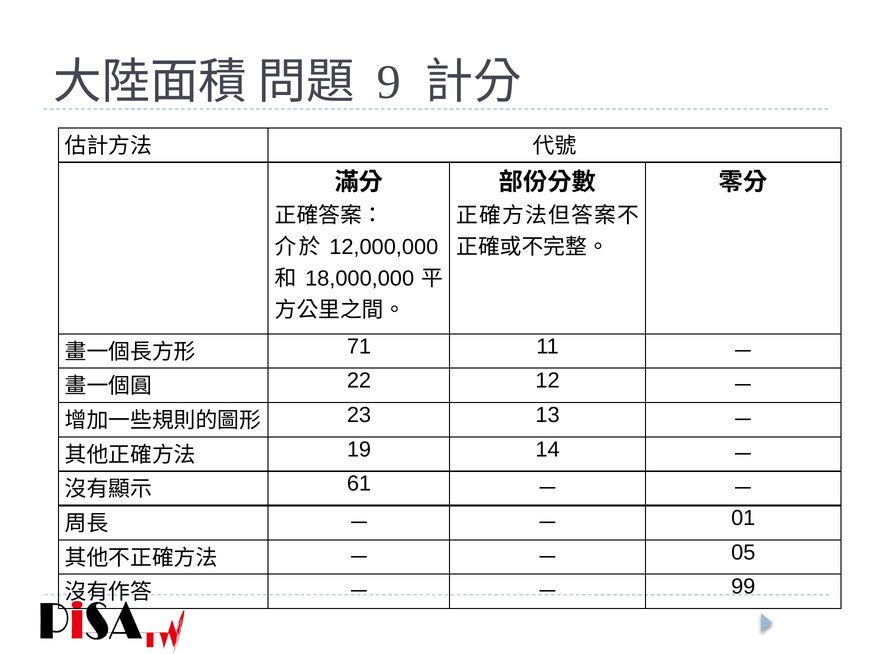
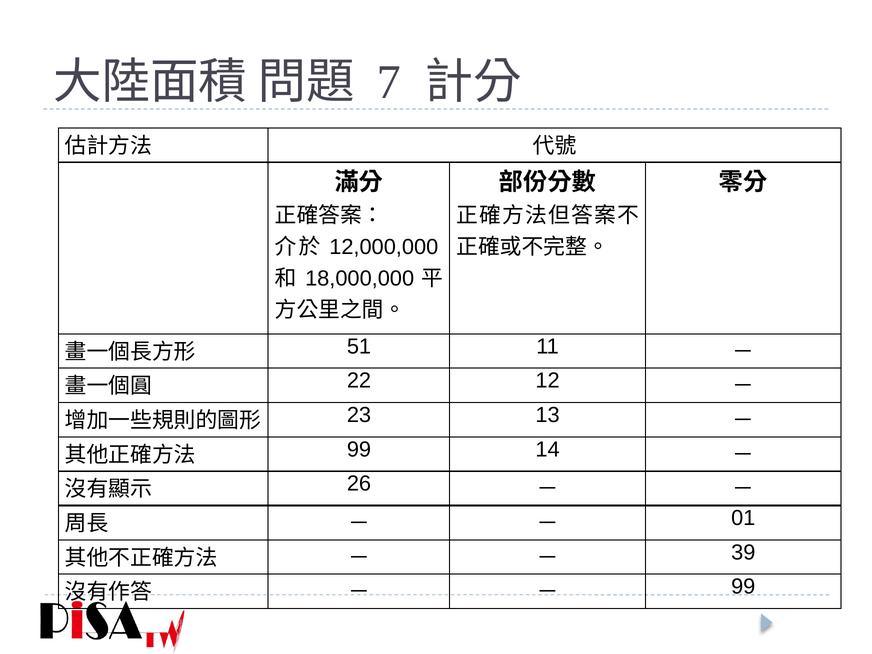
9: 9 -> 7 (389, 82)
71: 71 -> 51 (359, 346)
19: 19 -> 99 (359, 449)
61: 61 -> 26 (359, 484)
05: 05 -> 39 (743, 552)
